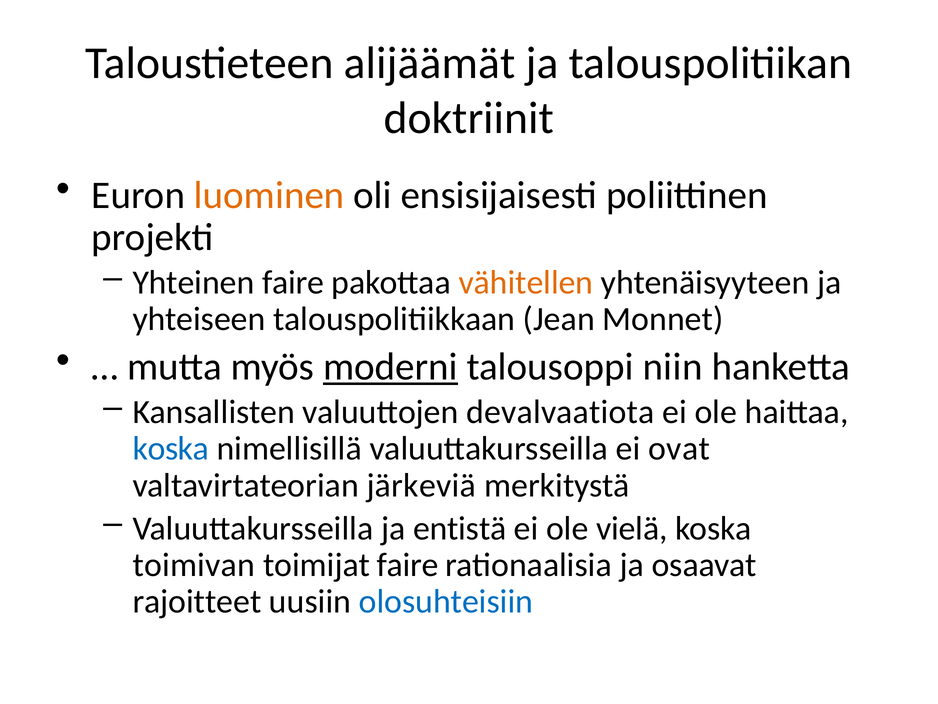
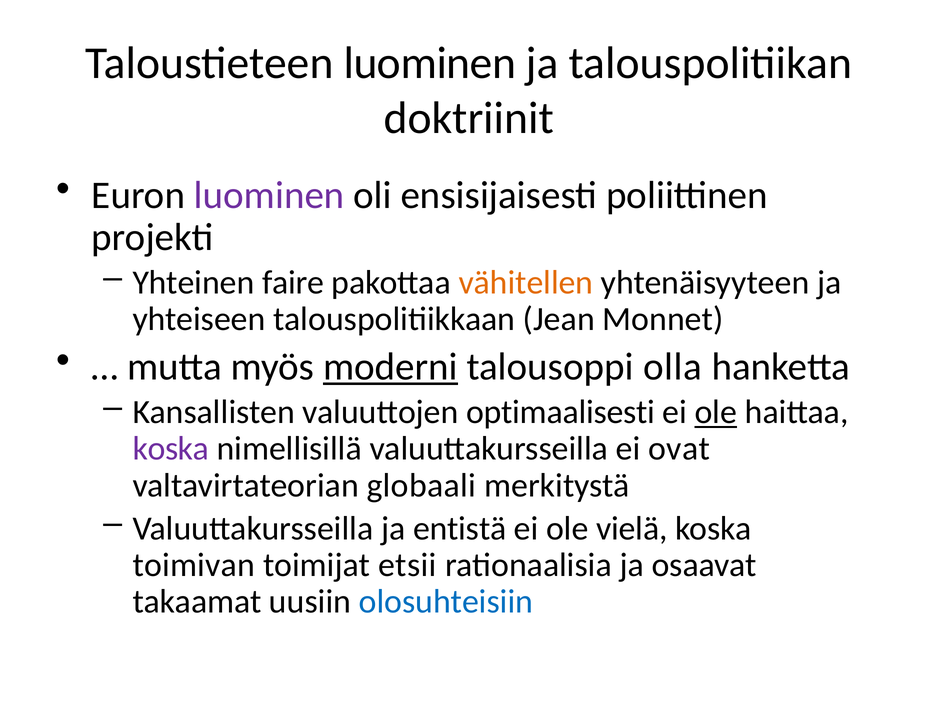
Taloustieteen alijäämät: alijäämät -> luominen (430, 63)
luominen colour: orange -> purple (269, 195)
niin: niin -> olla (673, 367)
devalvaatiota: devalvaatiota -> optimaalisesti (561, 412)
ole underline: none -> present (716, 412)
koska colour: blue -> purple (171, 448)
järkeviä: järkeviä -> globaali (421, 485)
toimijat faire: faire -> etsii (407, 565)
rajoitteet: rajoitteet -> takaamat (197, 601)
